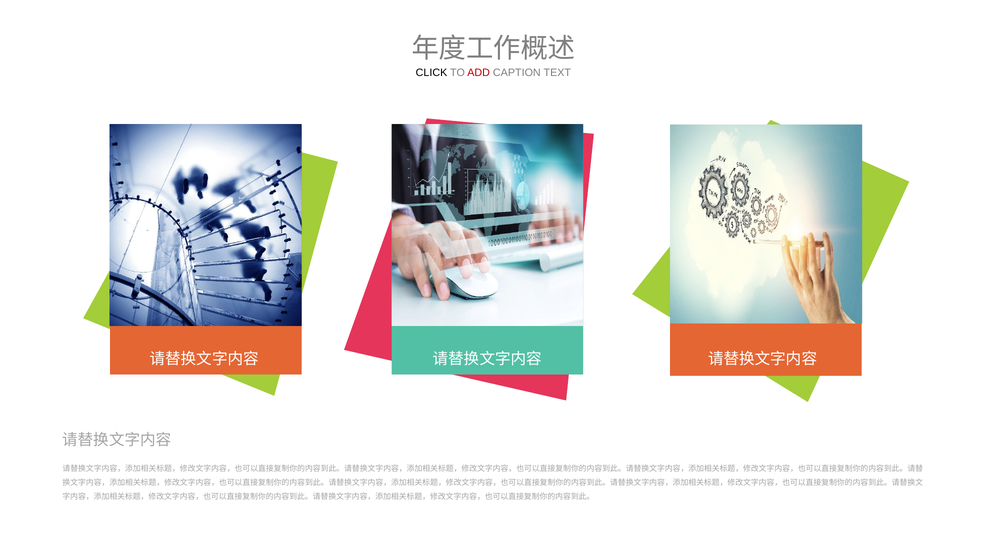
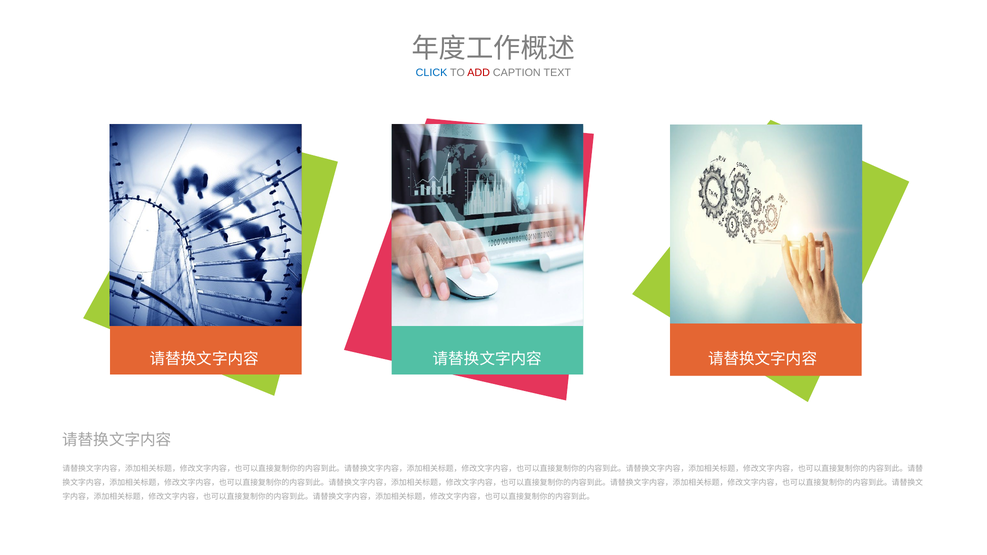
CLICK colour: black -> blue (432, 73)
